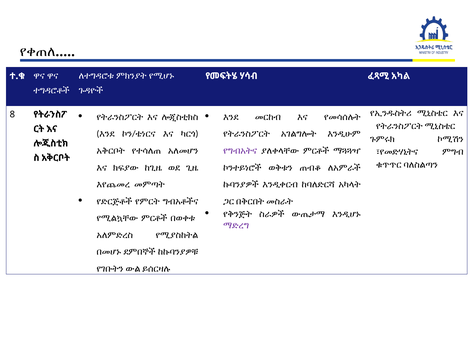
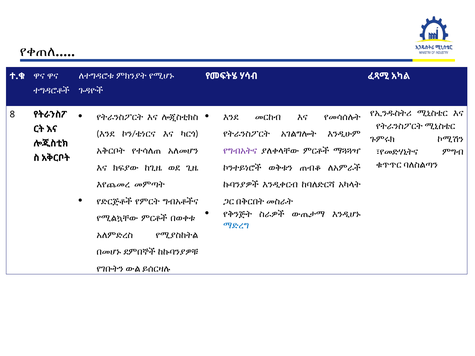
ማድረግ colour: purple -> blue (236, 226)
